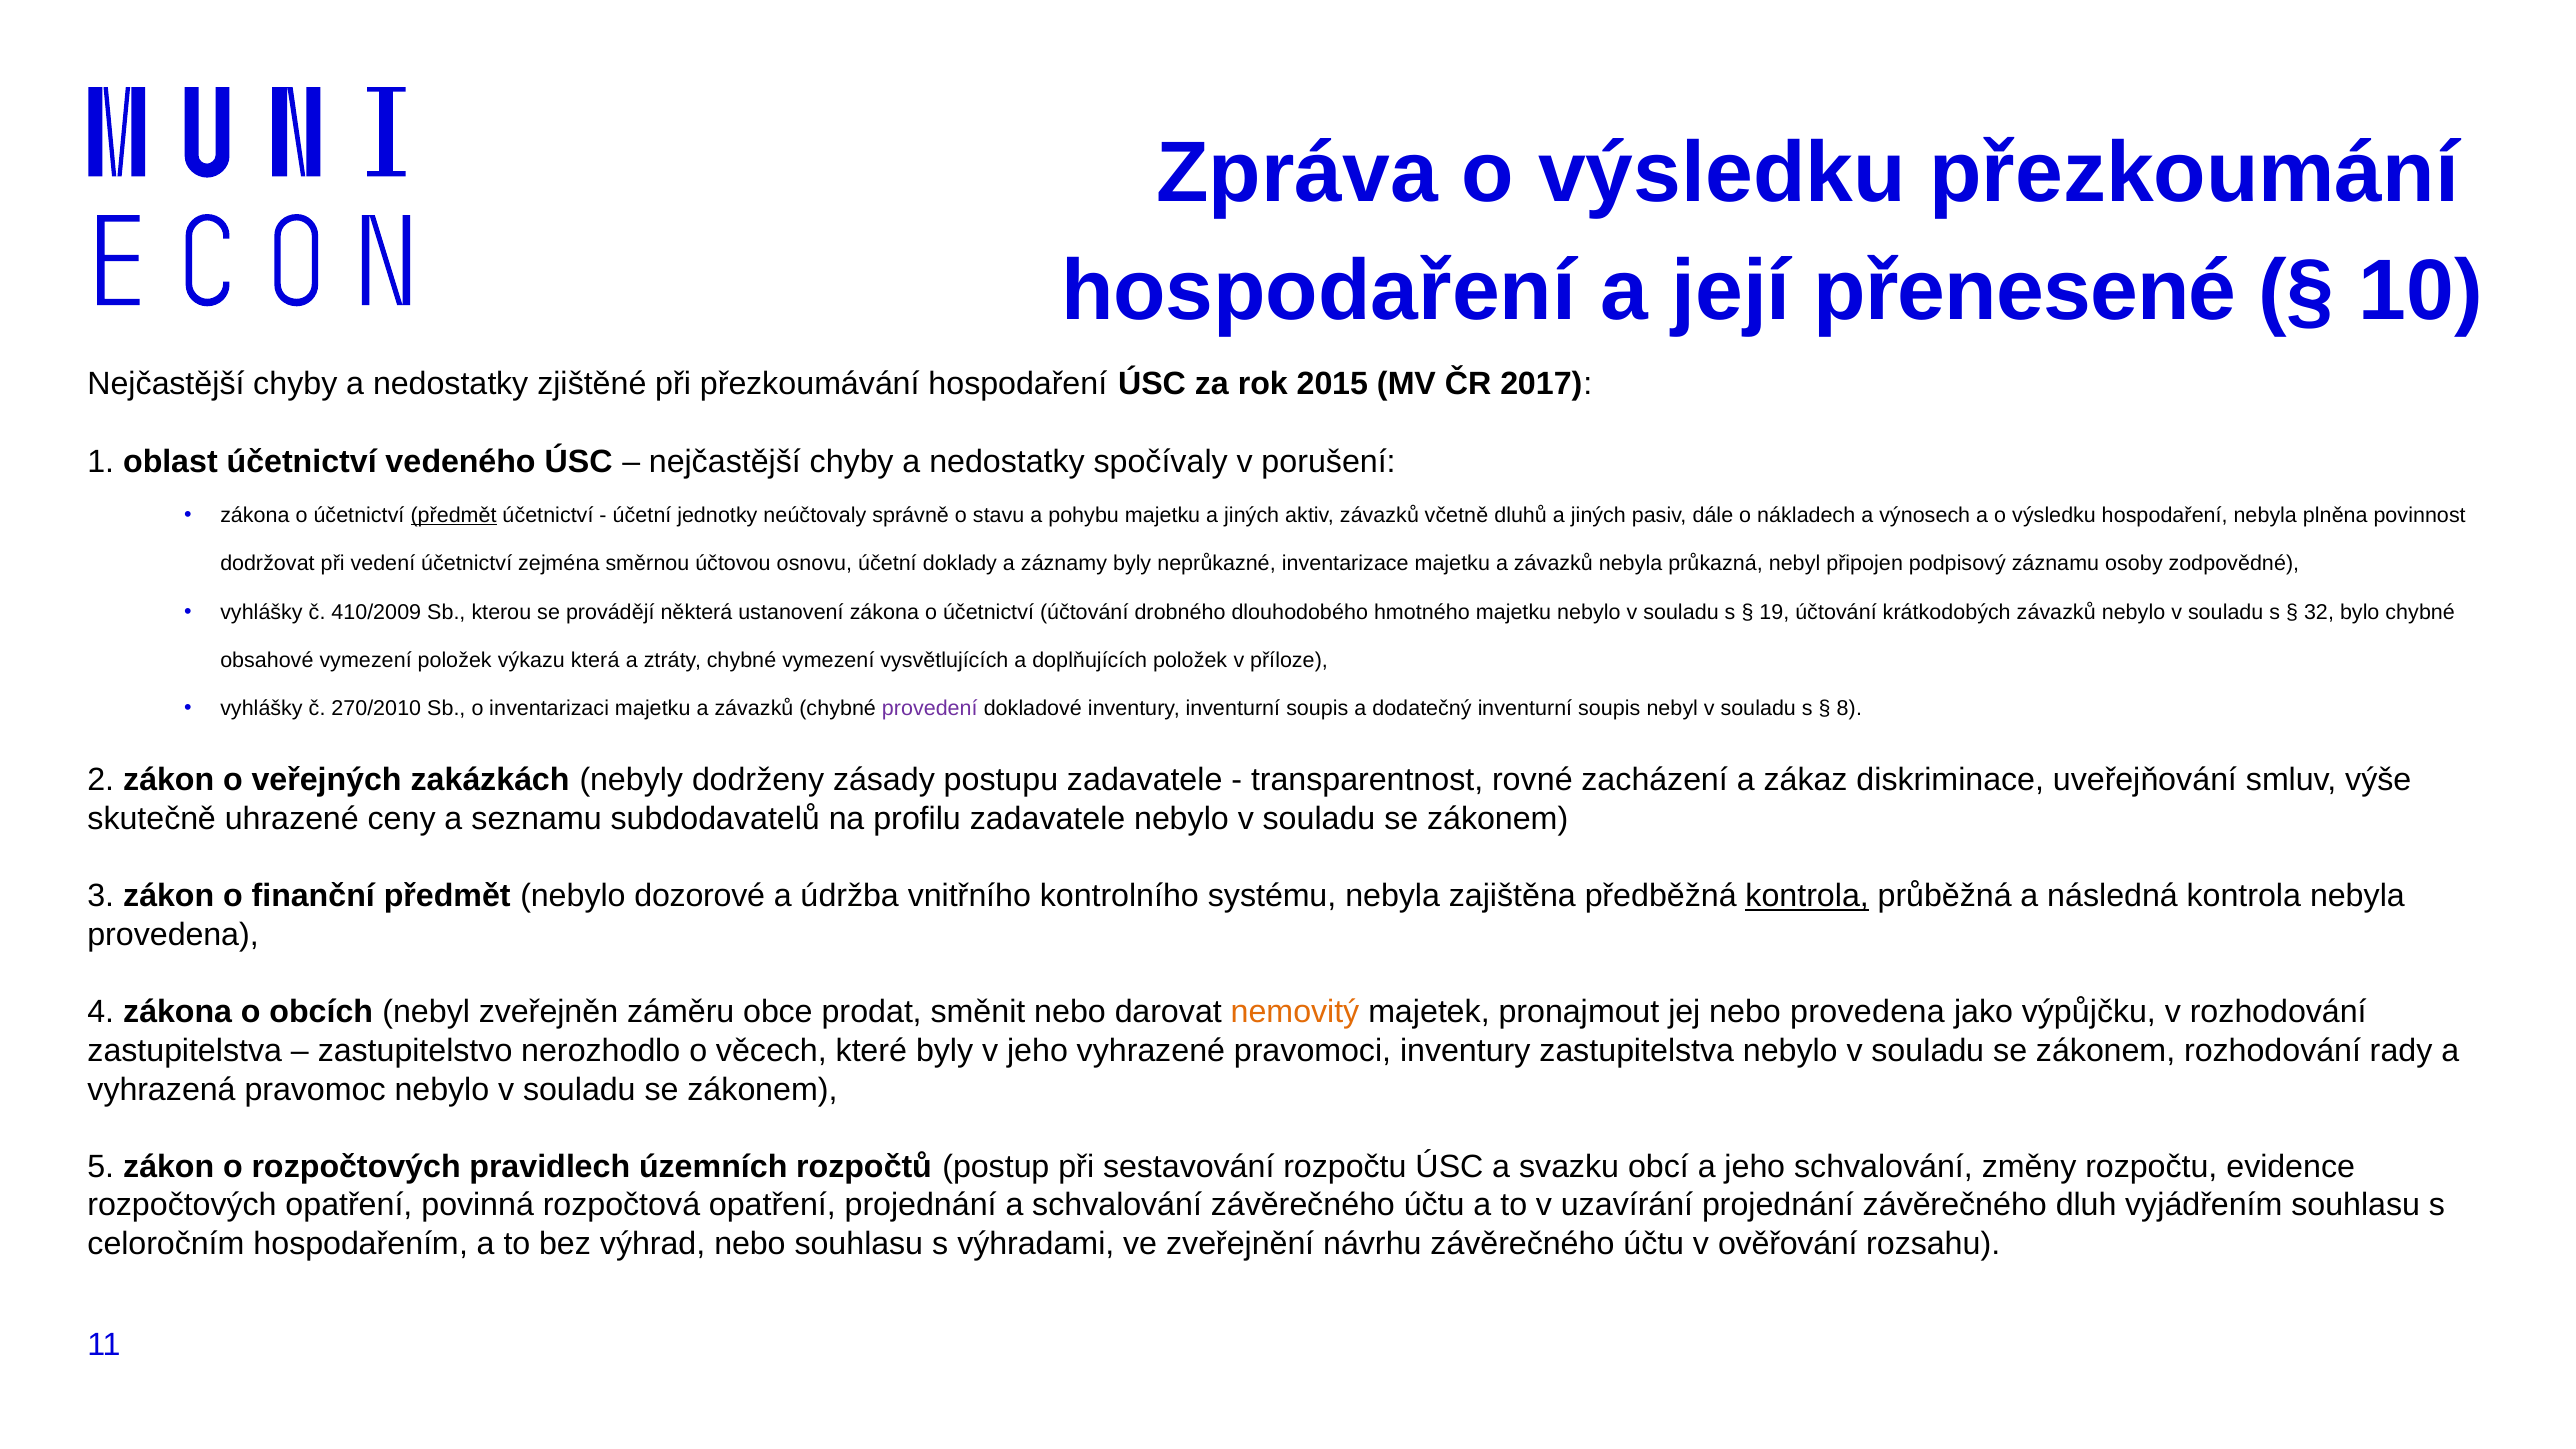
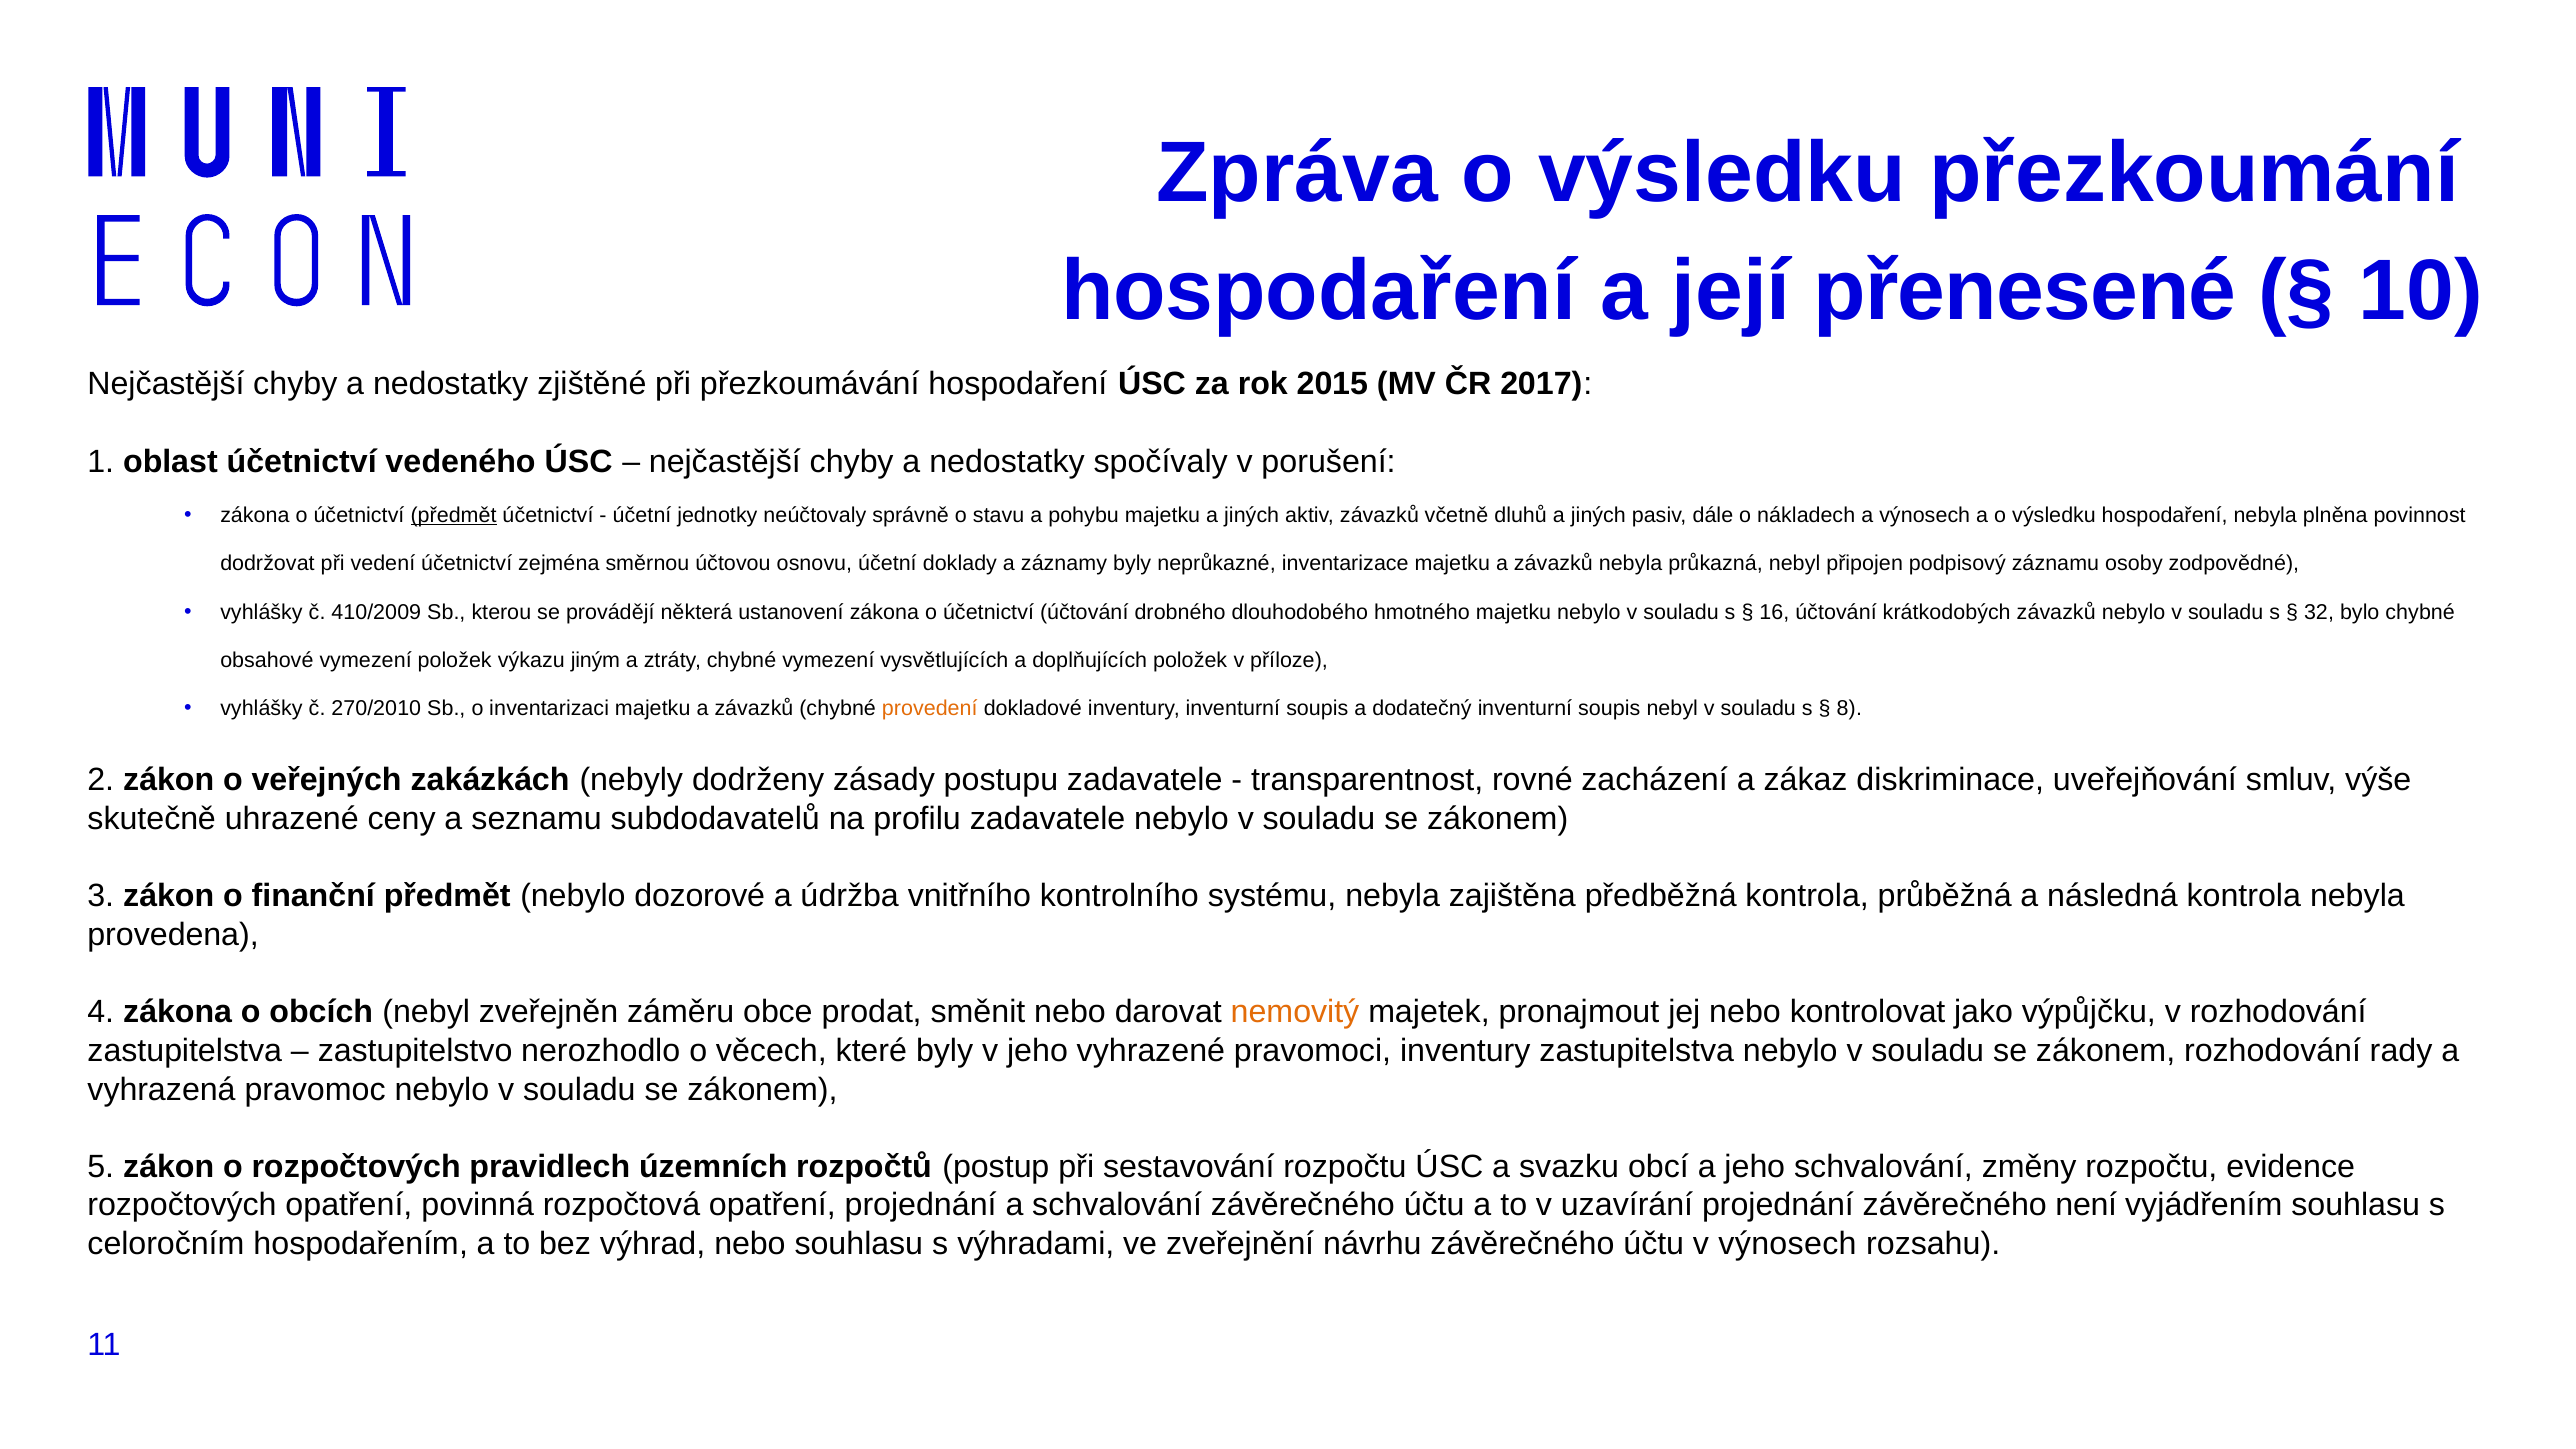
19: 19 -> 16 (1774, 612)
která: která -> jiným (595, 660)
provedení colour: purple -> orange (930, 709)
kontrola underline: present -> none (1807, 896)
nebo provedena: provedena -> kontrolovat (1868, 1012)
dluh: dluh -> není (2086, 1205)
v ověřování: ověřování -> výnosech (1788, 1244)
